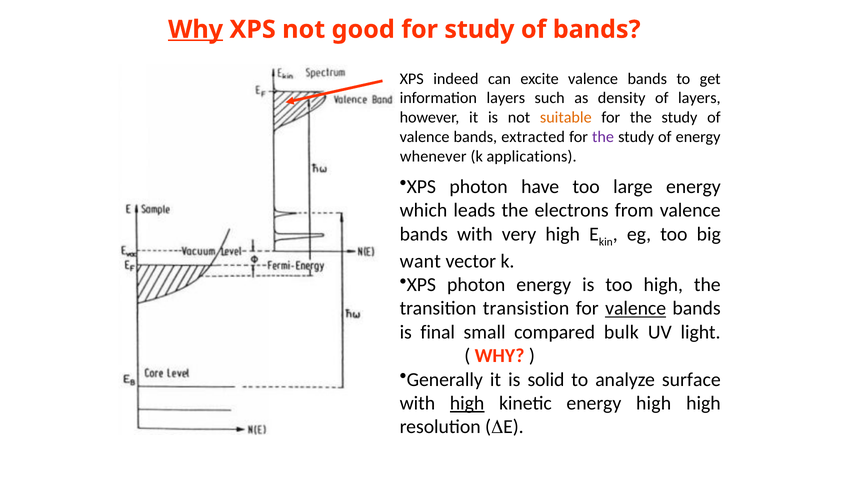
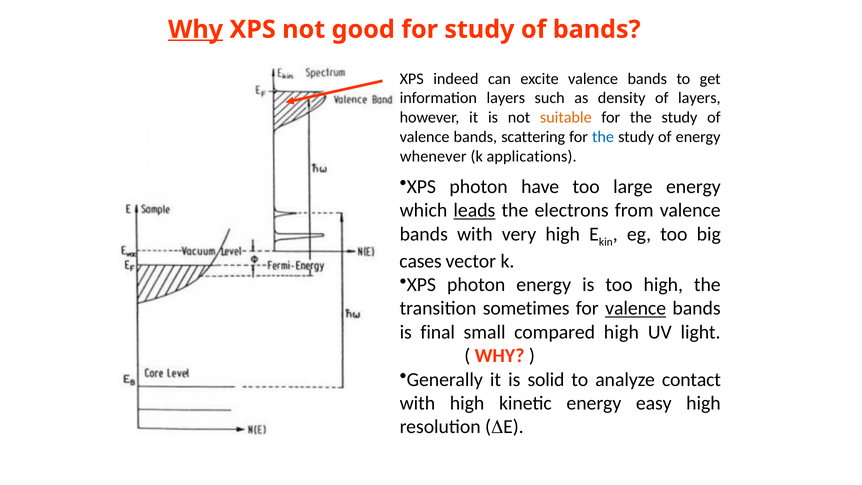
extracted: extracted -> scattering (533, 137)
the colour: purple -> blue (603, 137)
leads underline: none -> present (474, 210)
want: want -> cases (421, 261)
transistion: transistion -> sometimes (526, 308)
compared bulk: bulk -> high (621, 332)
surface: surface -> contact (691, 379)
high underline: present -> none (467, 403)
energy high: high -> easy (654, 403)
